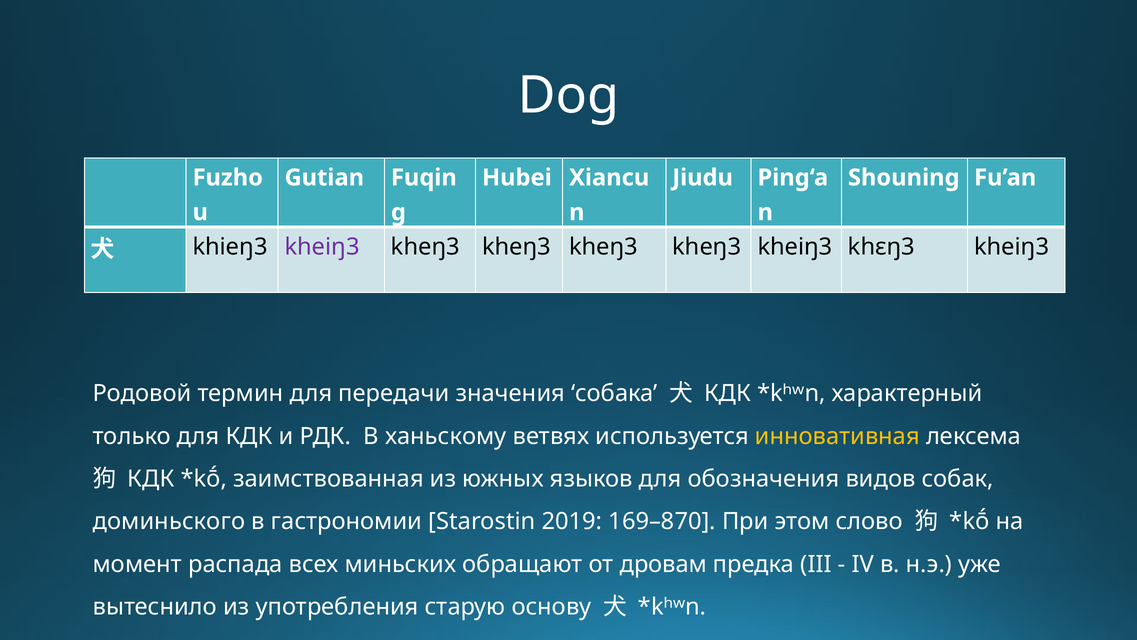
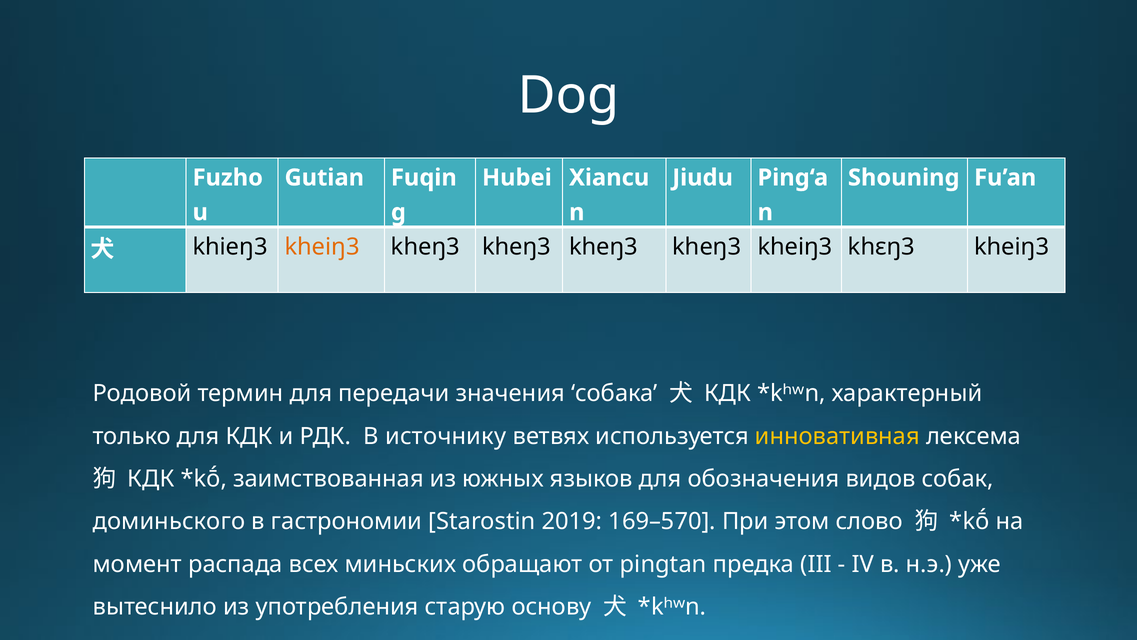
kheiŋ3 colour: purple -> orange (322, 247)
ханьскому: ханьскому -> источнику (446, 436)
169–870: 169–870 -> 169–570 (662, 521)
дровам: дровам -> pingtan (663, 564)
